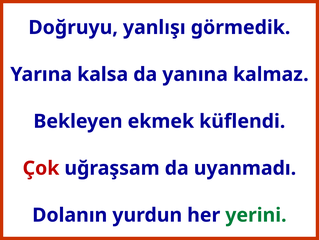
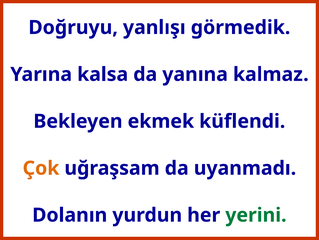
Çok colour: red -> orange (41, 168)
